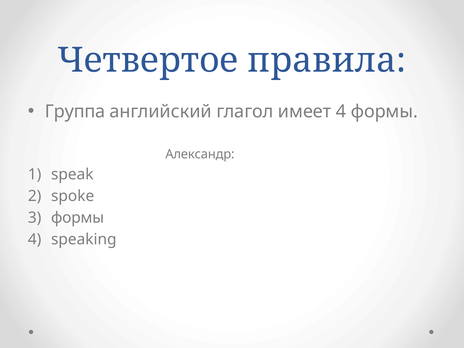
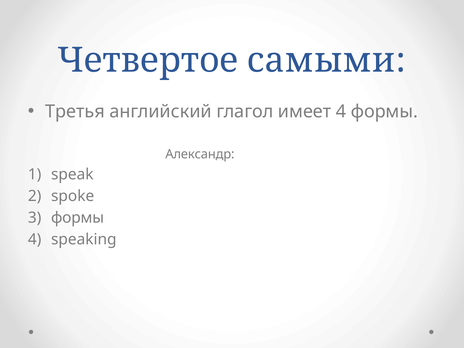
правила: правила -> самыми (327, 60)
Группа: Группа -> Третья (75, 112)
